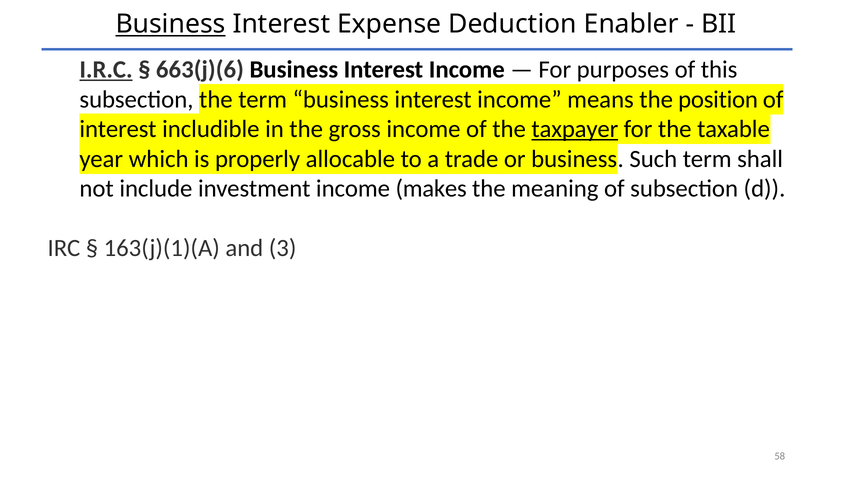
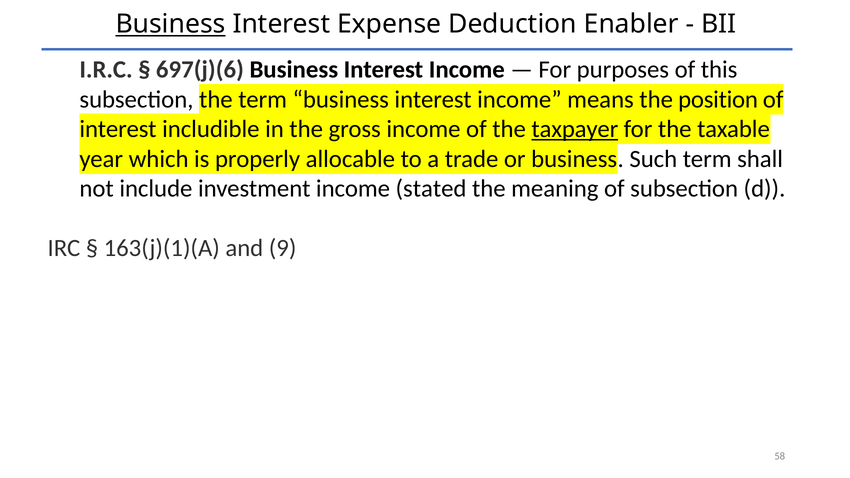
I.R.C underline: present -> none (106, 70)
663(j)(6: 663(j)(6 -> 697(j)(6 (200, 70)
makes: makes -> stated (431, 189)
3: 3 -> 9 (283, 248)
